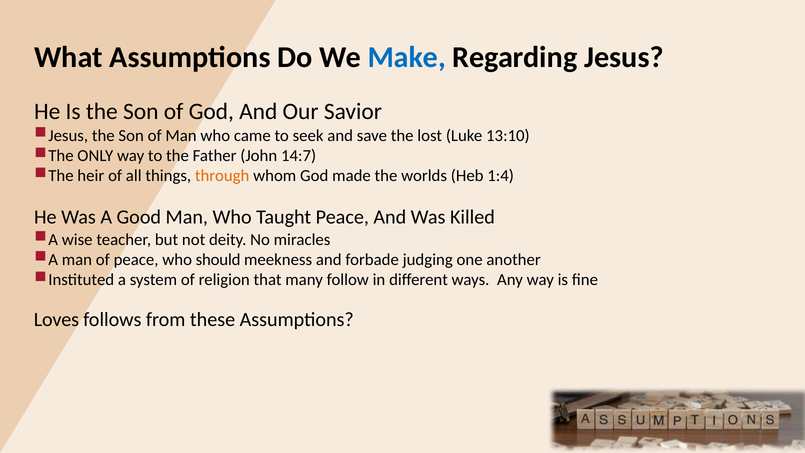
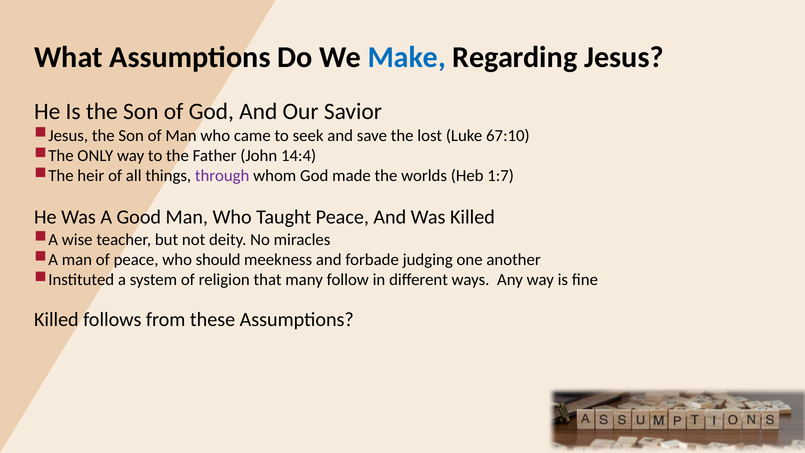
13:10: 13:10 -> 67:10 (508, 136)
14:7: 14:7 -> 14:4 (299, 156)
through colour: orange -> purple (222, 176)
1:4: 1:4 -> 1:7 (501, 176)
Loves: Loves -> Killed (56, 319)
